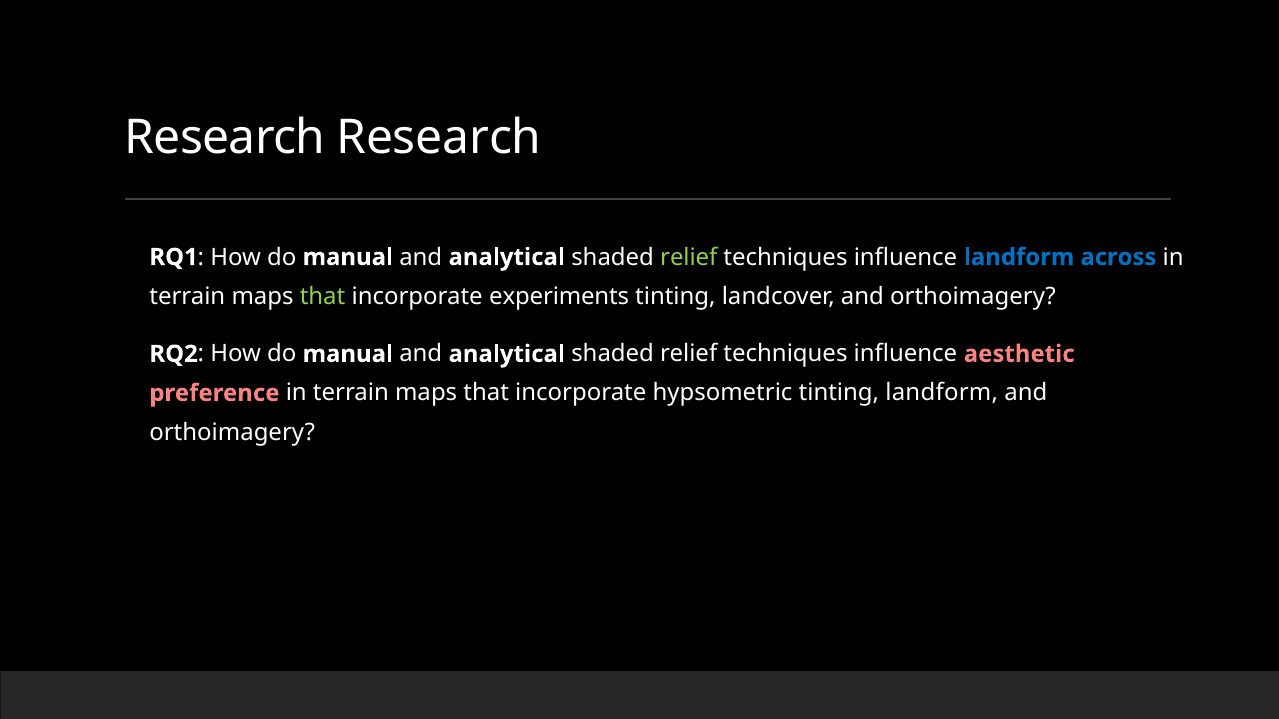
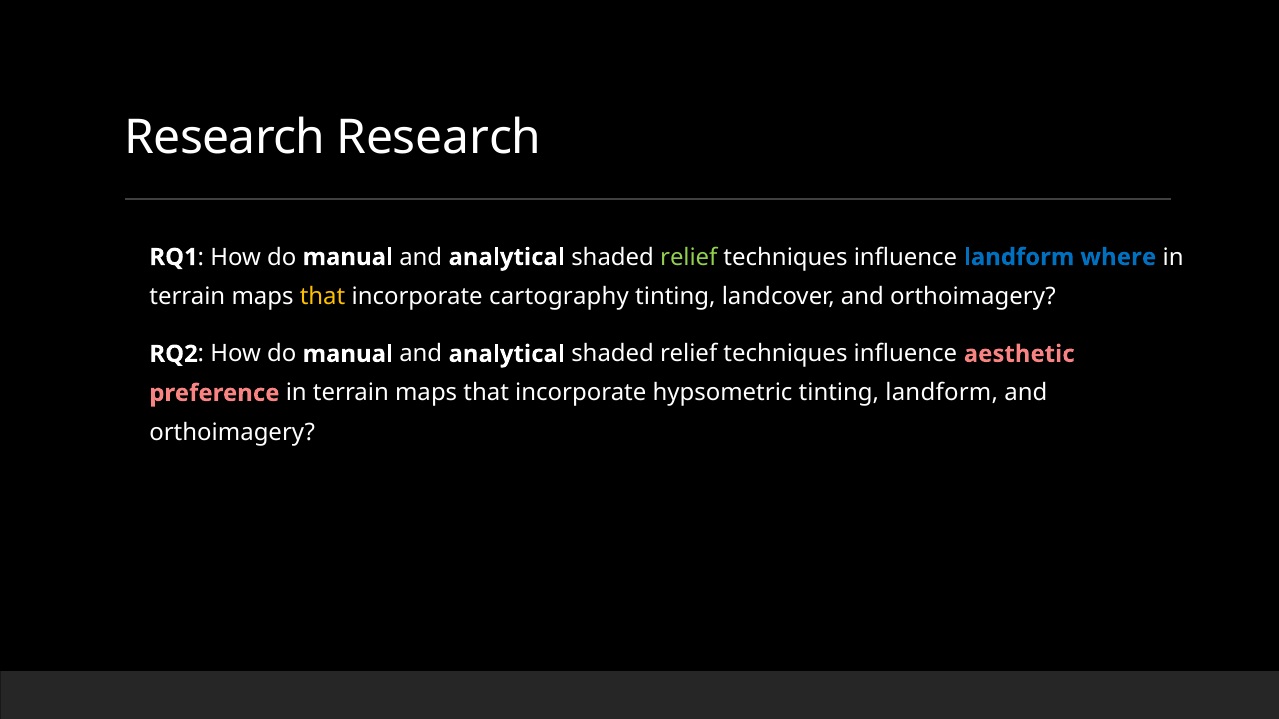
across: across -> where (1118, 257)
that colour: light green -> yellow (323, 296)
experiments: experiments -> cartography (559, 296)
